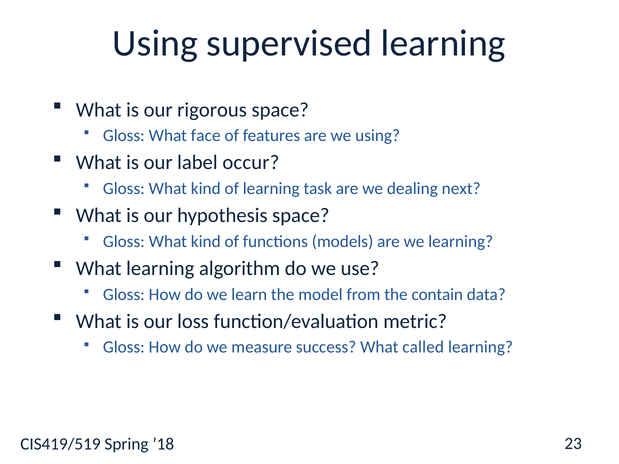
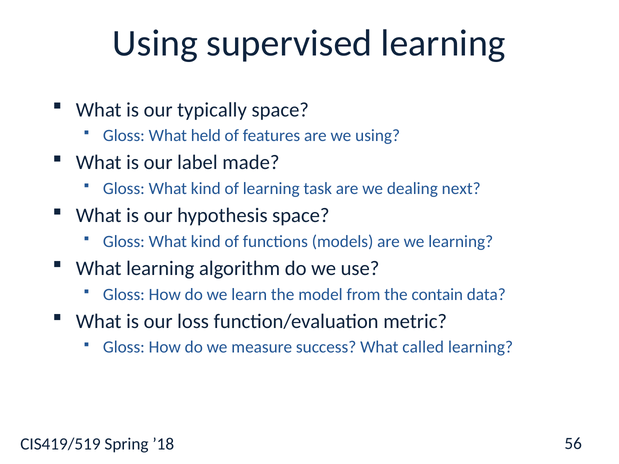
rigorous: rigorous -> typically (212, 110)
face: face -> held (206, 136)
occur: occur -> made (251, 163)
23: 23 -> 56 (573, 444)
